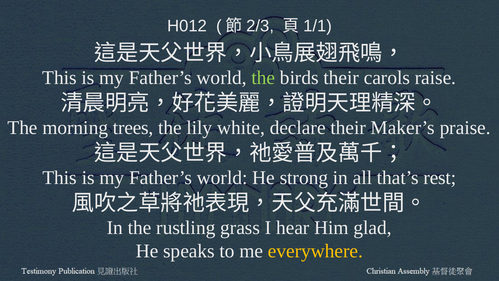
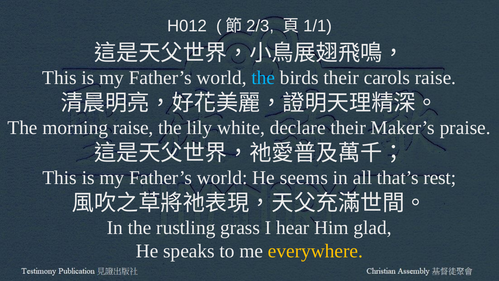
the colour: light green -> light blue (263, 78)
morning trees: trees -> raise (133, 128)
strong: strong -> seems (304, 178)
